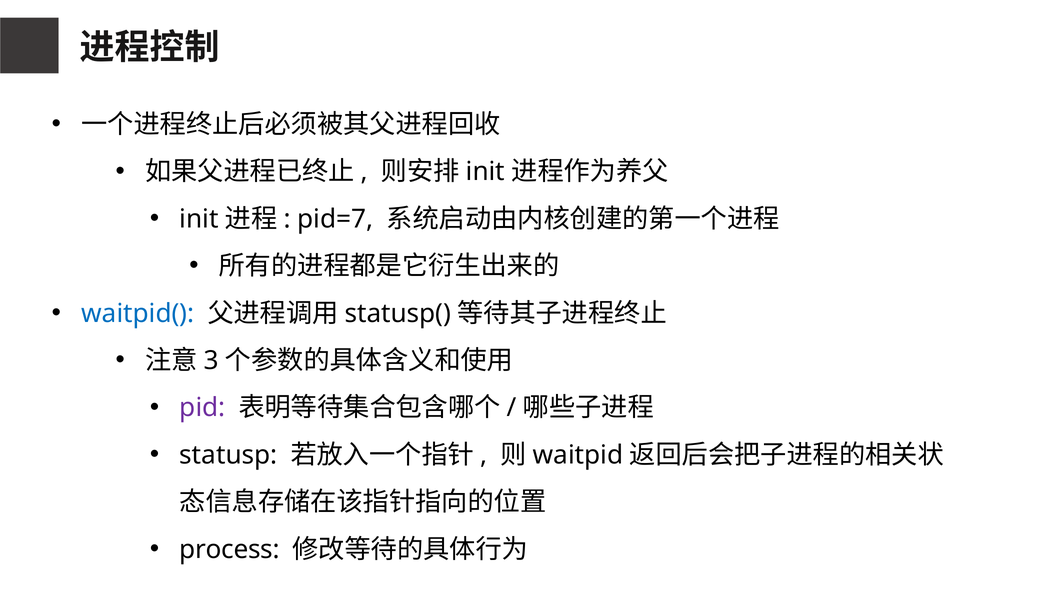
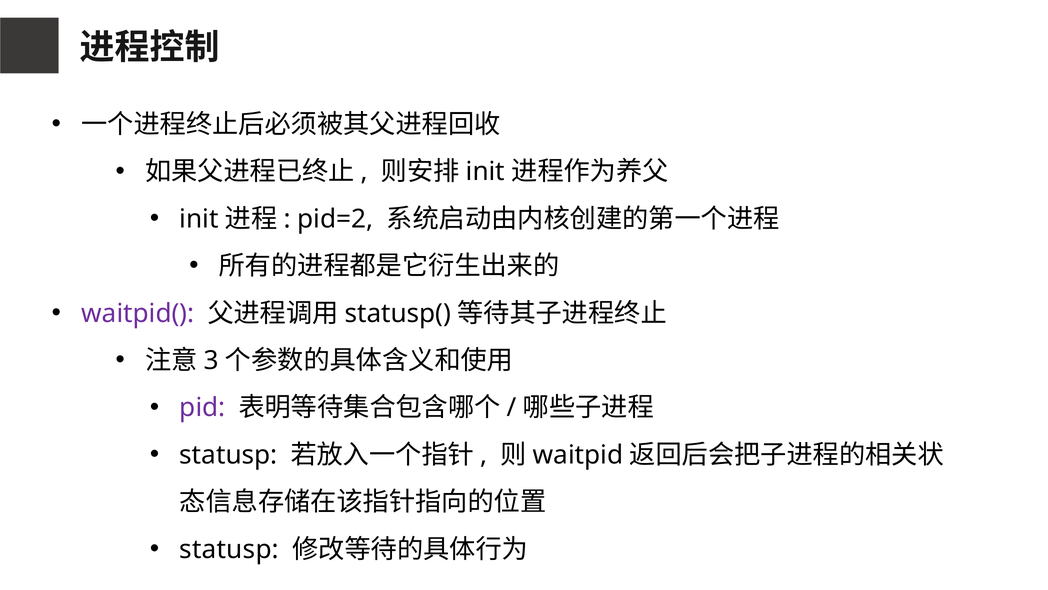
pid=7: pid=7 -> pid=2 (335, 219)
waitpid( colour: blue -> purple (138, 313)
process: process -> statusp (229, 549)
